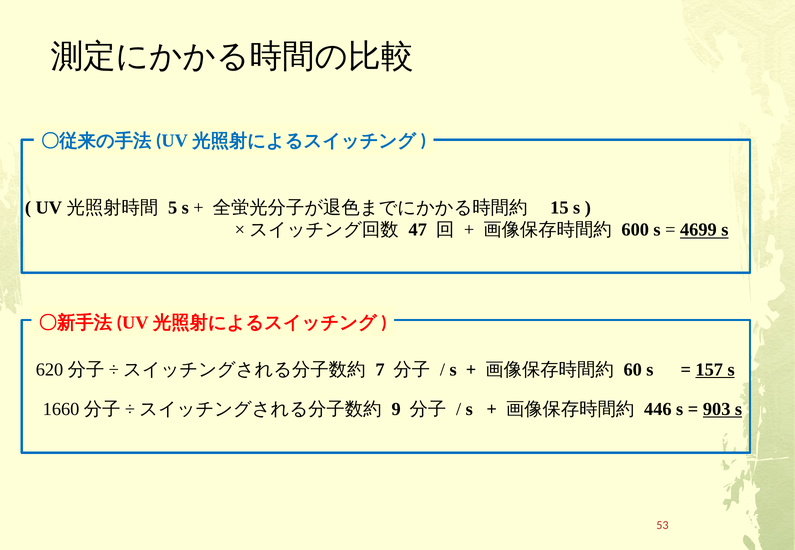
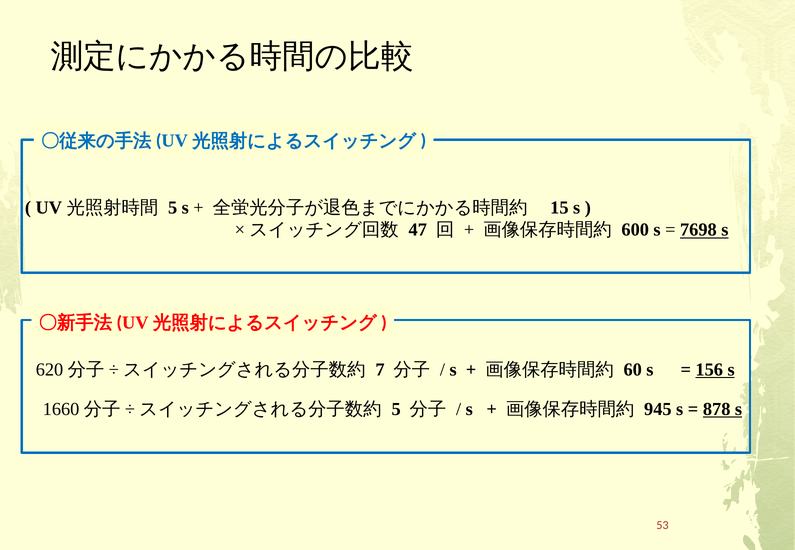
4699: 4699 -> 7698 (698, 230)
157: 157 -> 156 (709, 370)
9: 9 -> 5 (396, 409)
446: 446 -> 945 (658, 409)
903: 903 -> 878 (717, 409)
